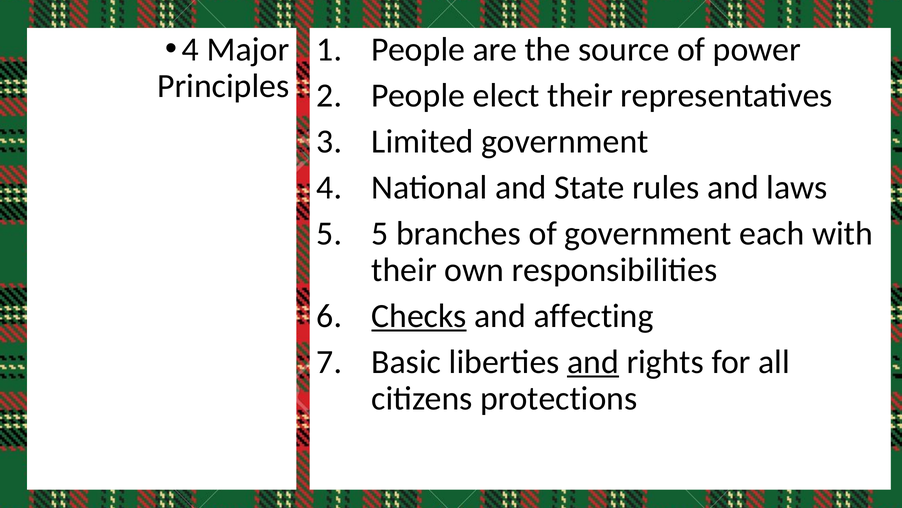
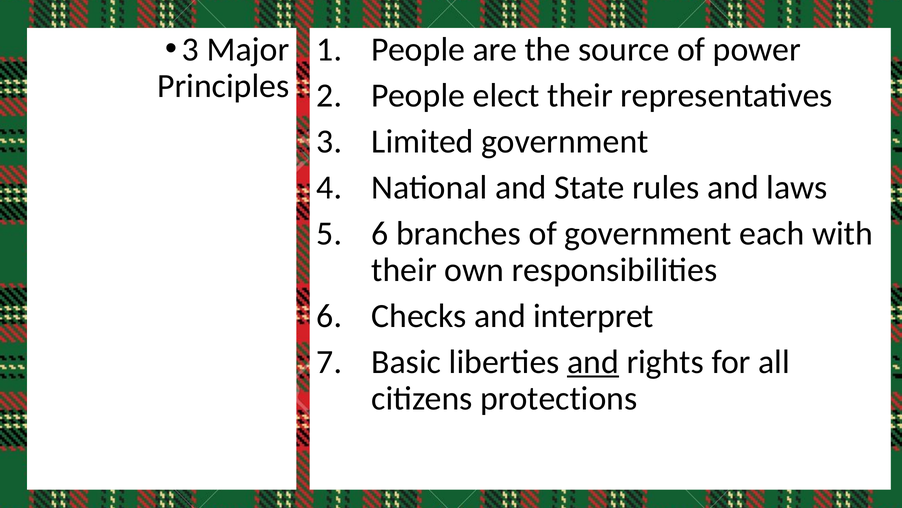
4: 4 -> 3 (191, 49)
5: 5 -> 6 (380, 233)
Checks underline: present -> none (419, 316)
affecting: affecting -> interpret (594, 316)
